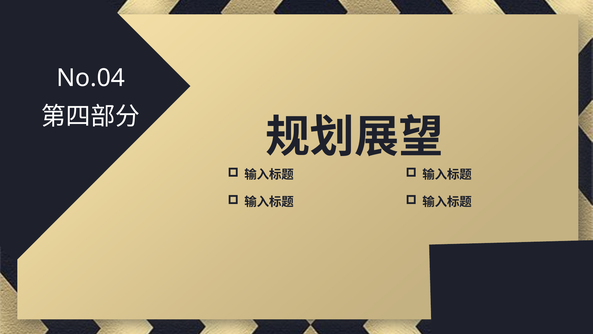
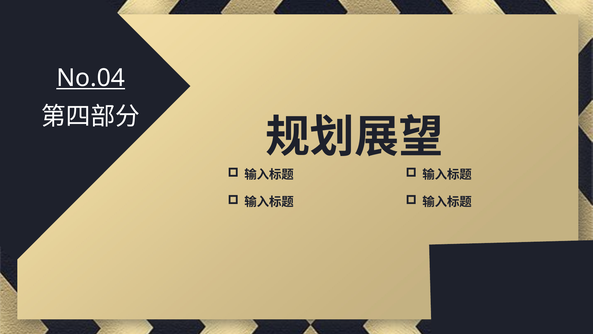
No.04 underline: none -> present (91, 78)
